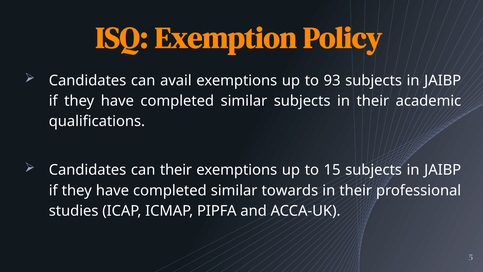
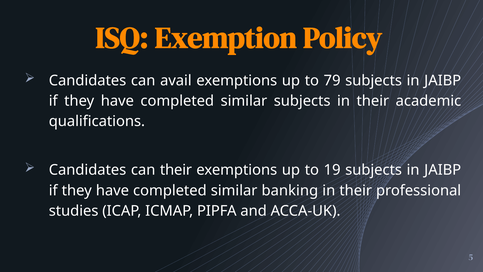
93: 93 -> 79 (332, 80)
15: 15 -> 19 (332, 170)
towards: towards -> banking (290, 190)
